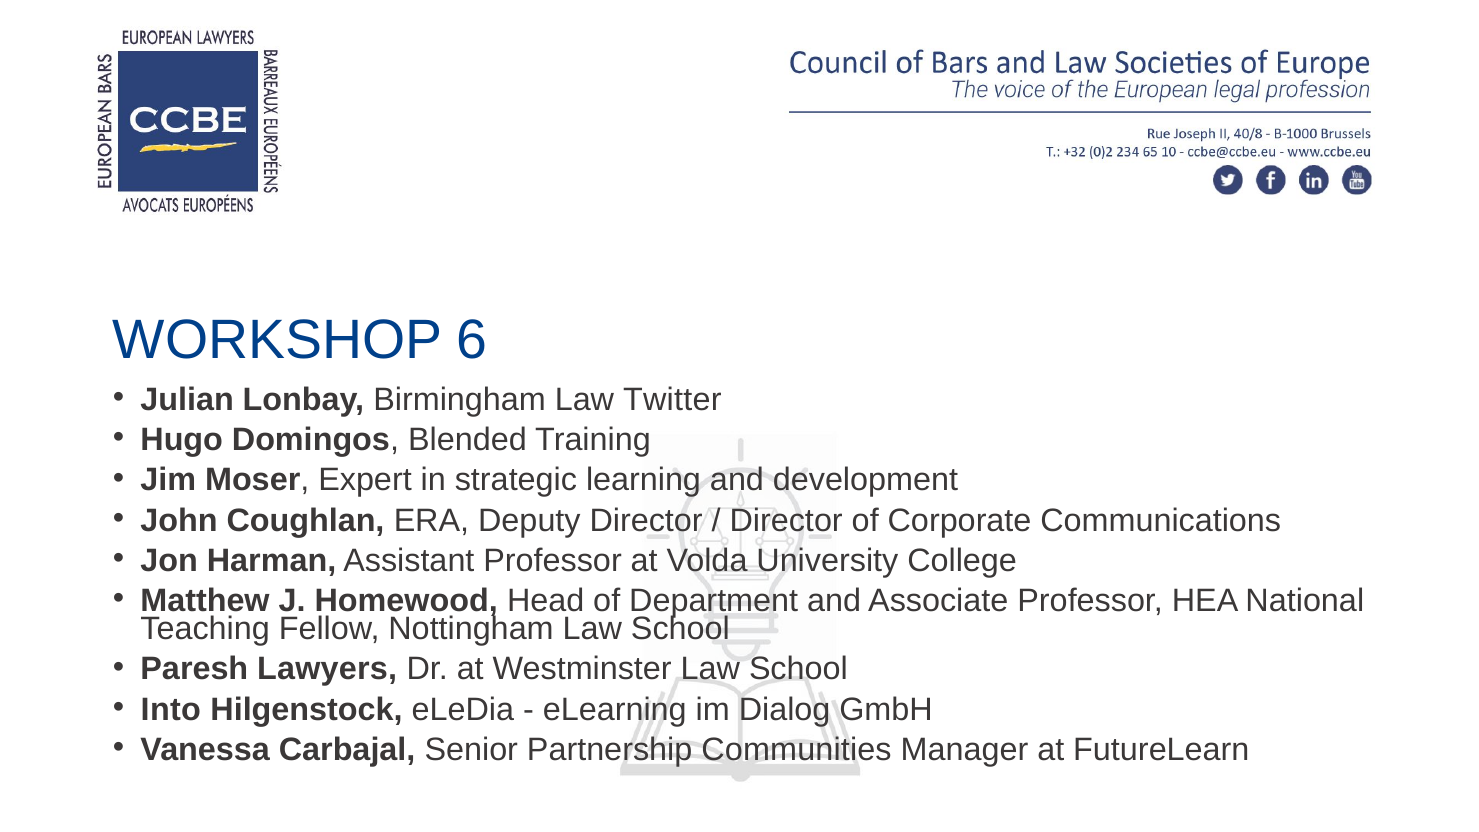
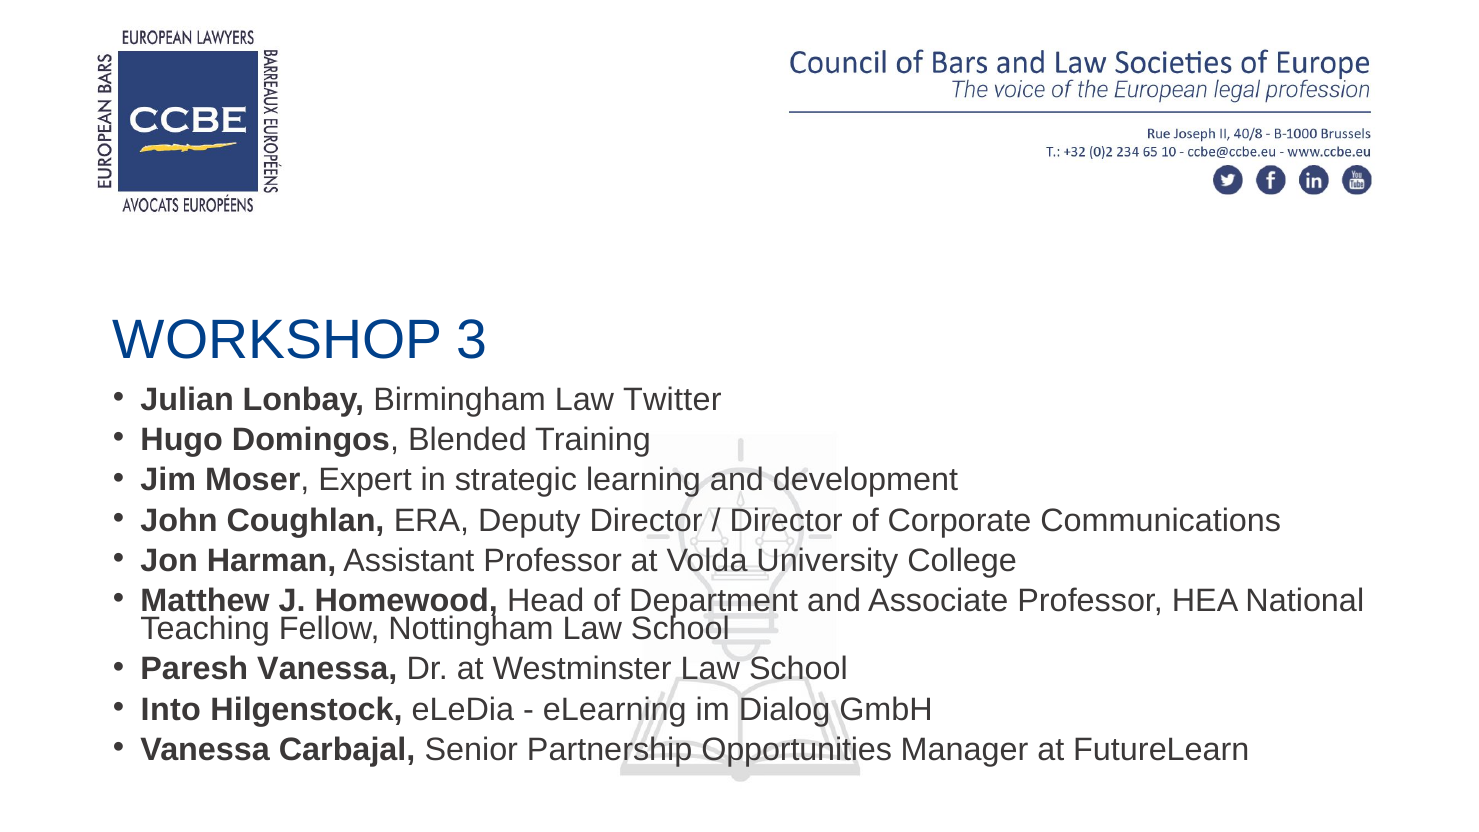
6: 6 -> 3 (472, 340)
Paresh Lawyers: Lawyers -> Vanessa (327, 669)
Communities: Communities -> Opportunities (797, 750)
